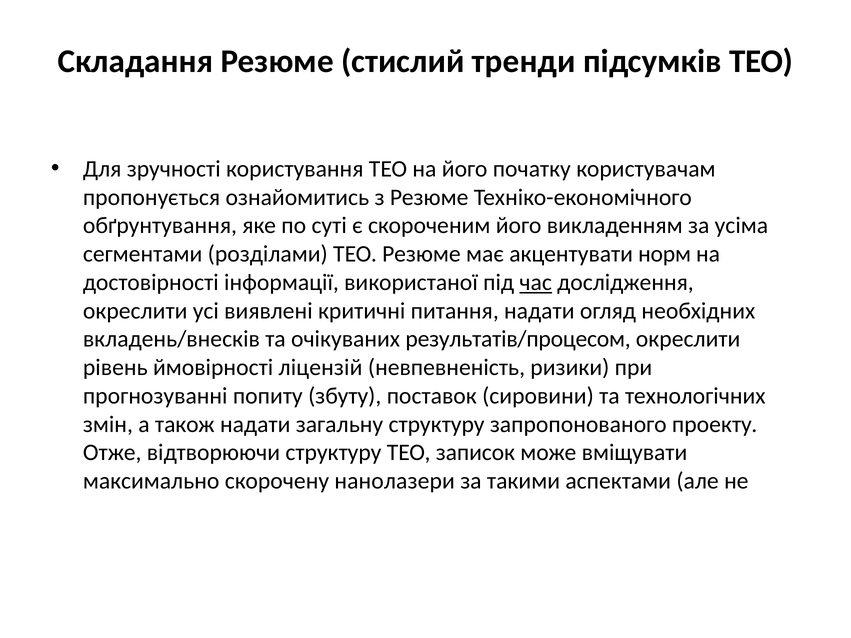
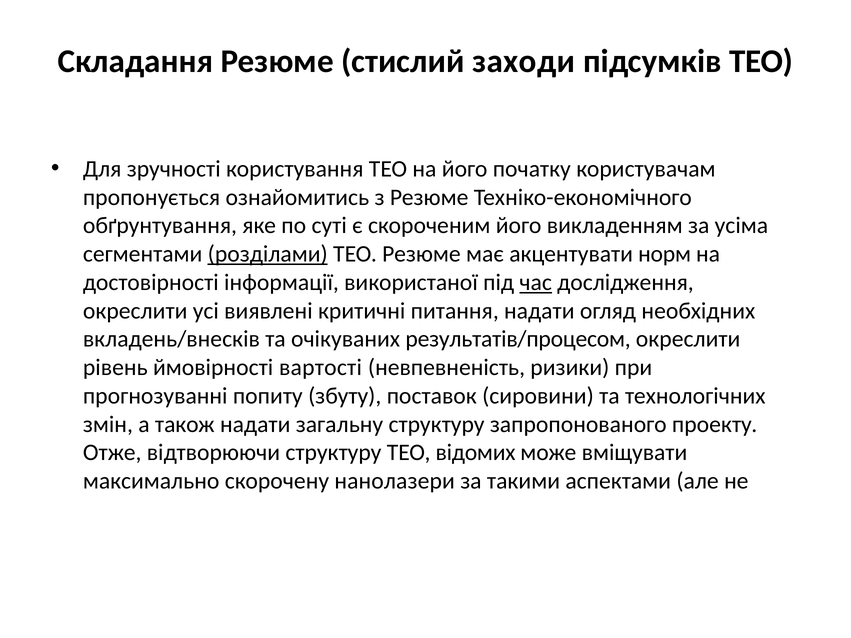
тренди: тренди -> заходи (524, 61)
розділами underline: none -> present (268, 254)
ліцензій: ліцензій -> вартості (320, 368)
записок: записок -> відомих (476, 453)
